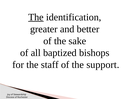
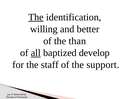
greater: greater -> willing (44, 29)
sake: sake -> than (77, 41)
all underline: none -> present (36, 53)
bishops: bishops -> develop (94, 53)
